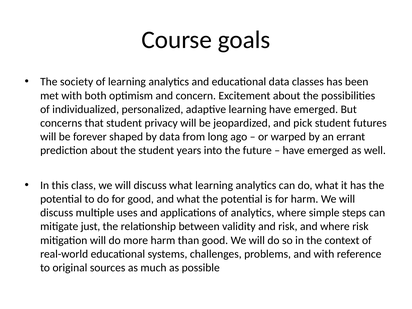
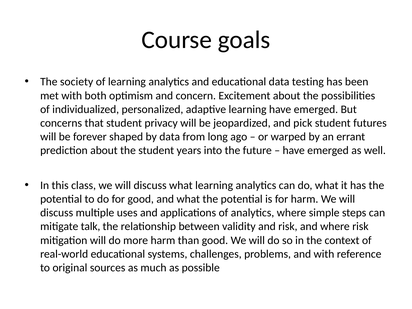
classes: classes -> testing (308, 82)
just: just -> talk (91, 227)
